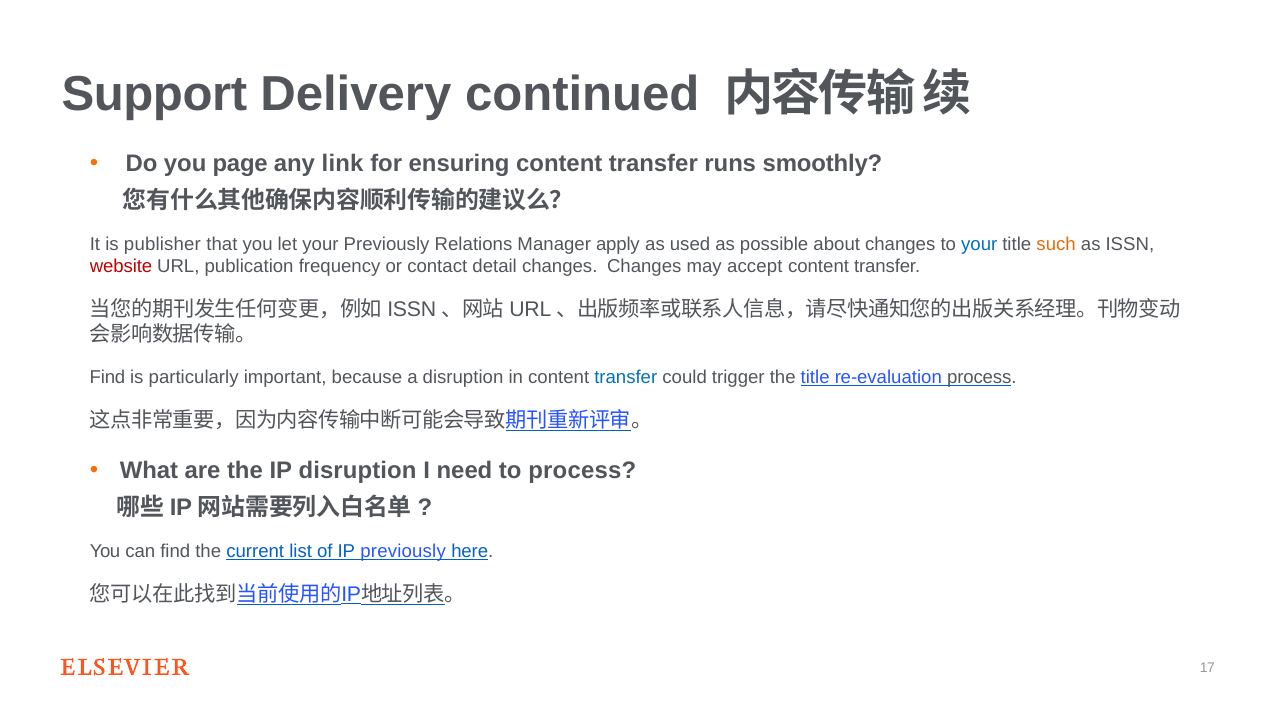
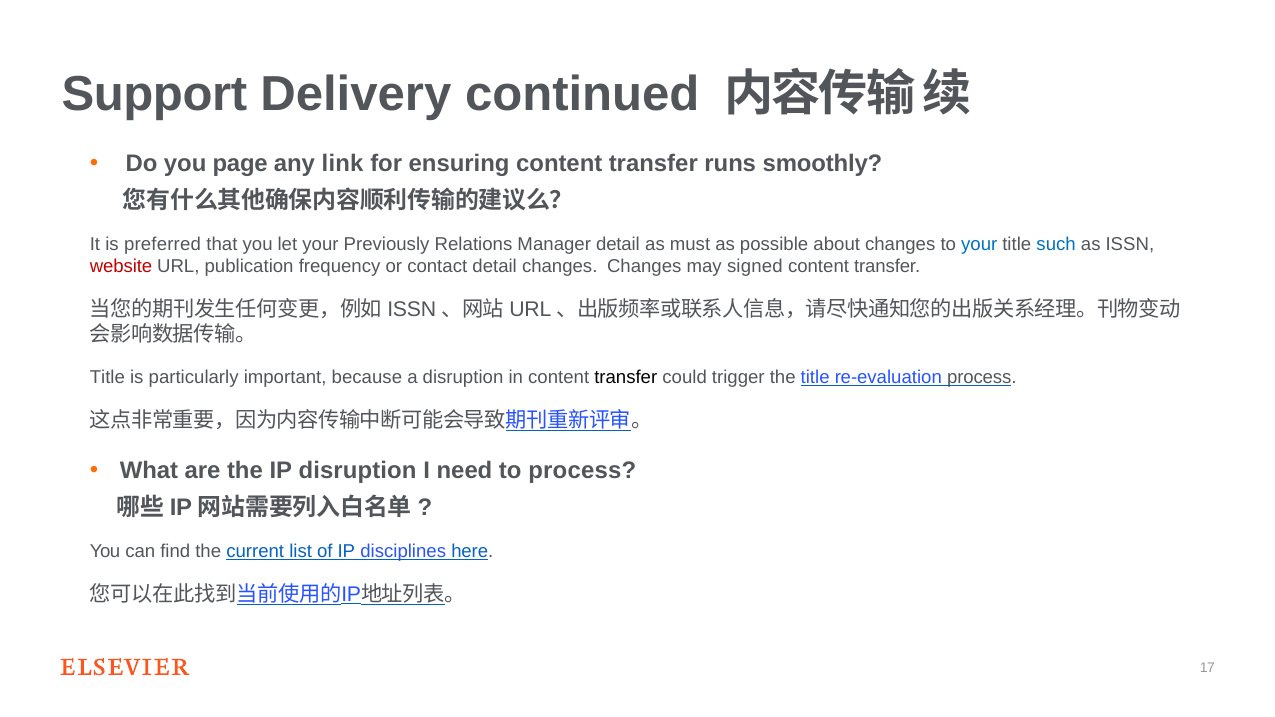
publisher: publisher -> preferred (162, 244)
Manager apply: apply -> detail (618, 244)
used: used -> must (690, 244)
such colour: orange -> blue (1056, 244)
accept: accept -> signed (755, 267)
Find: Find -> Title (107, 377)
transfer colour: blue -> black (626, 377)
IP previously: previously -> disciplines (403, 551)
